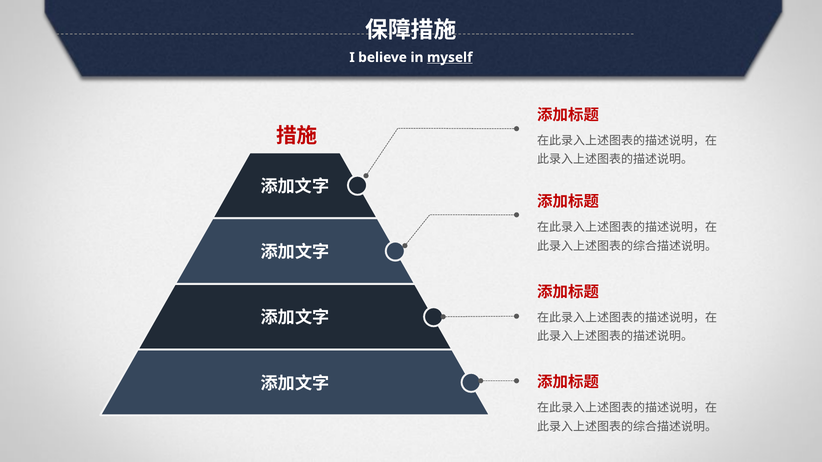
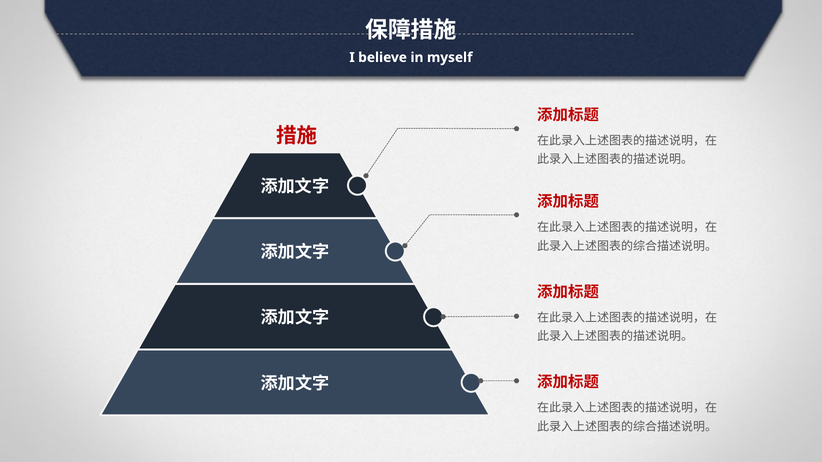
myself underline: present -> none (450, 57)
